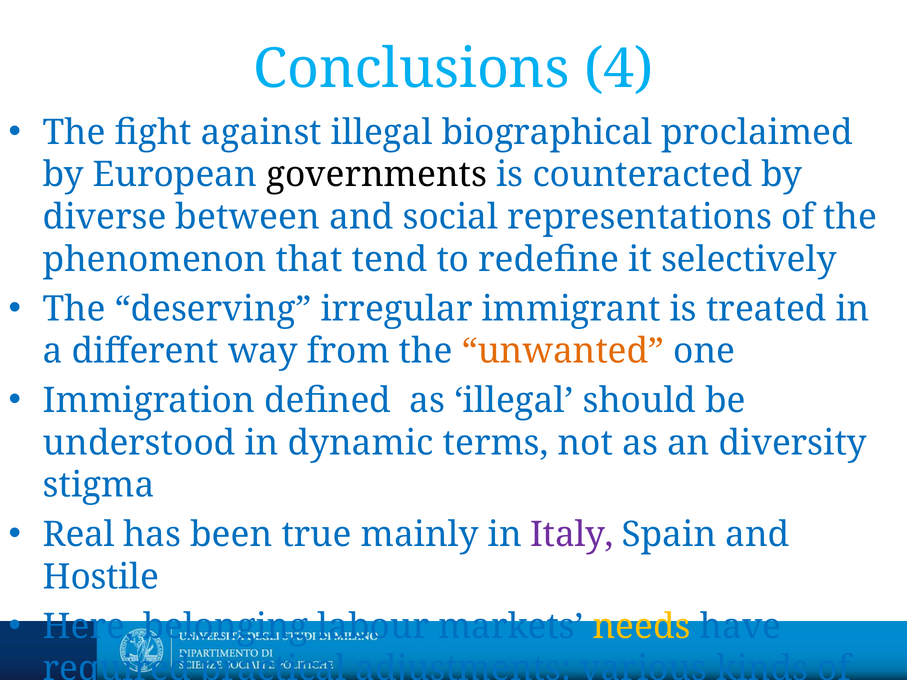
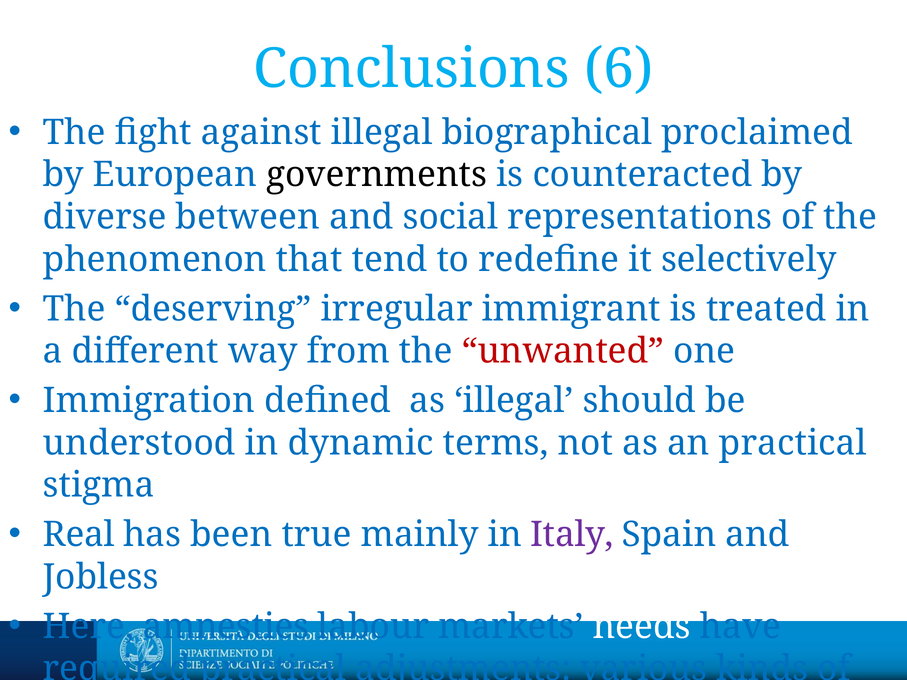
4: 4 -> 6 (619, 69)
unwanted colour: orange -> red (563, 351)
an diversity: diversity -> practical (793, 443)
Hostile: Hostile -> Jobless (101, 577)
belonging: belonging -> amnesties (226, 627)
needs colour: yellow -> white (642, 627)
